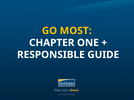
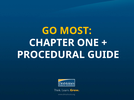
RESPONSIBLE: RESPONSIBLE -> PROCEDURAL (51, 55)
